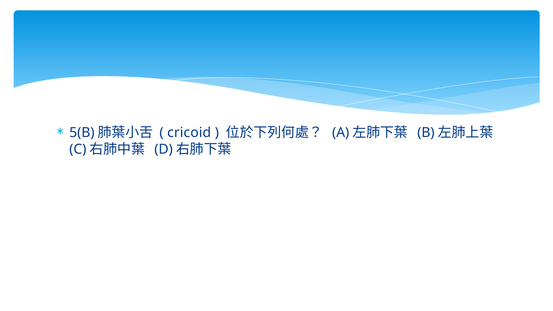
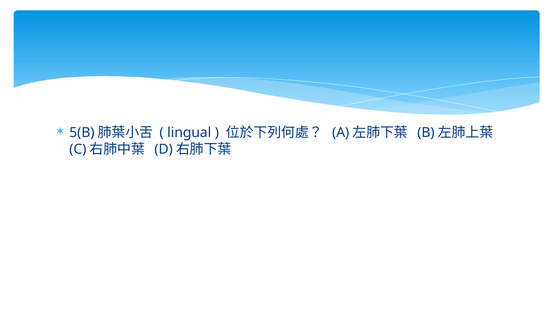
cricoid: cricoid -> lingual (189, 133)
